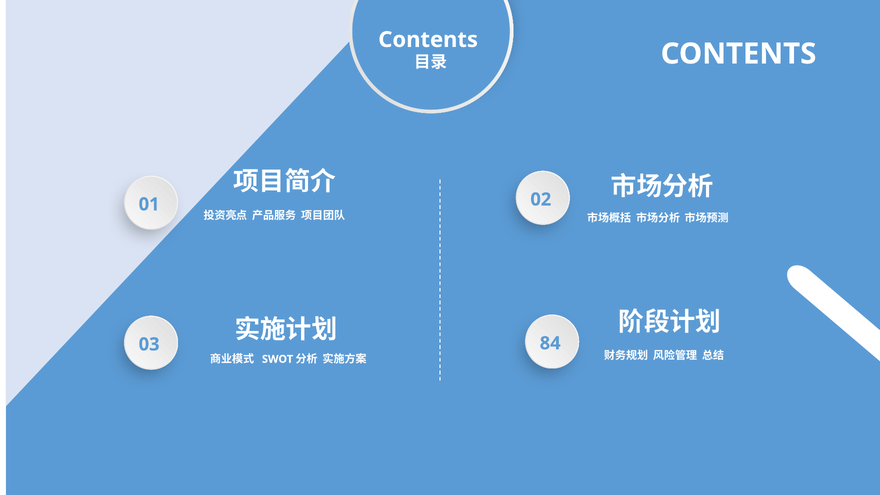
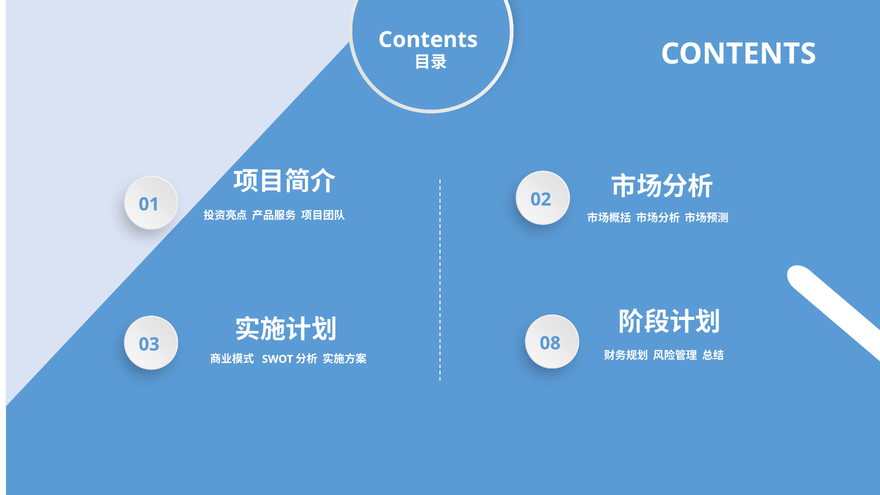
84: 84 -> 08 (550, 343)
